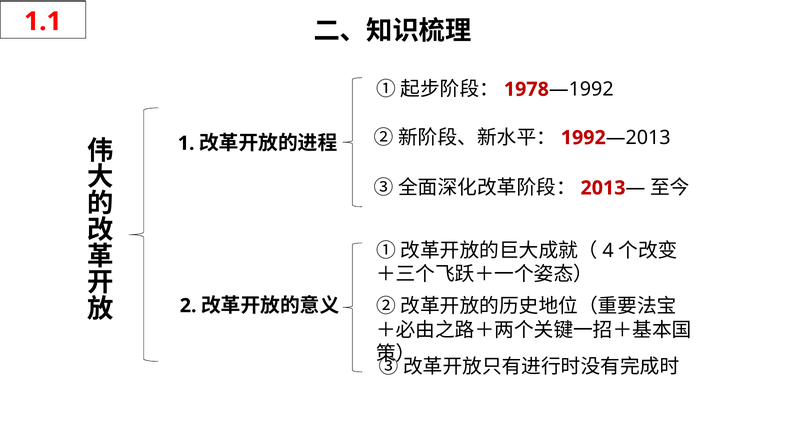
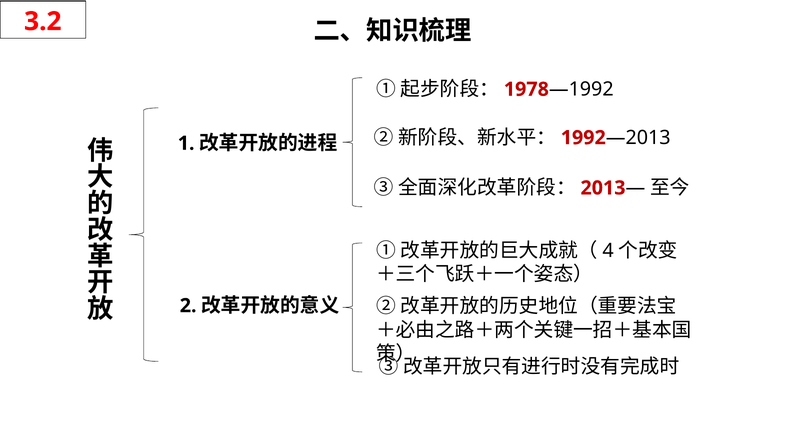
1.1: 1.1 -> 3.2 (43, 21)
